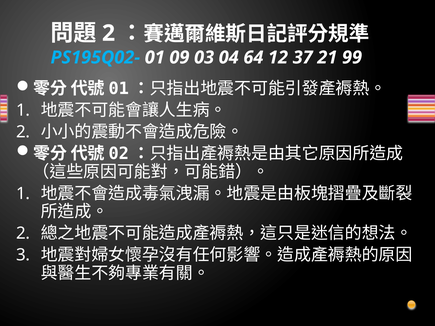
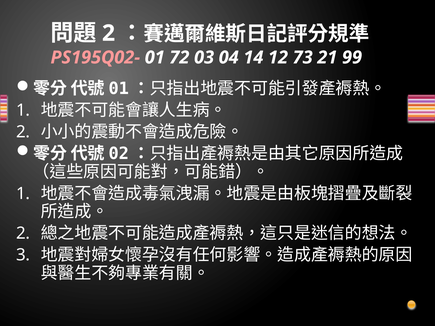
PS195Q02- colour: light blue -> pink (95, 58)
09: 09 -> 72 (179, 58)
64: 64 -> 14 (253, 58)
37: 37 -> 73 (303, 58)
